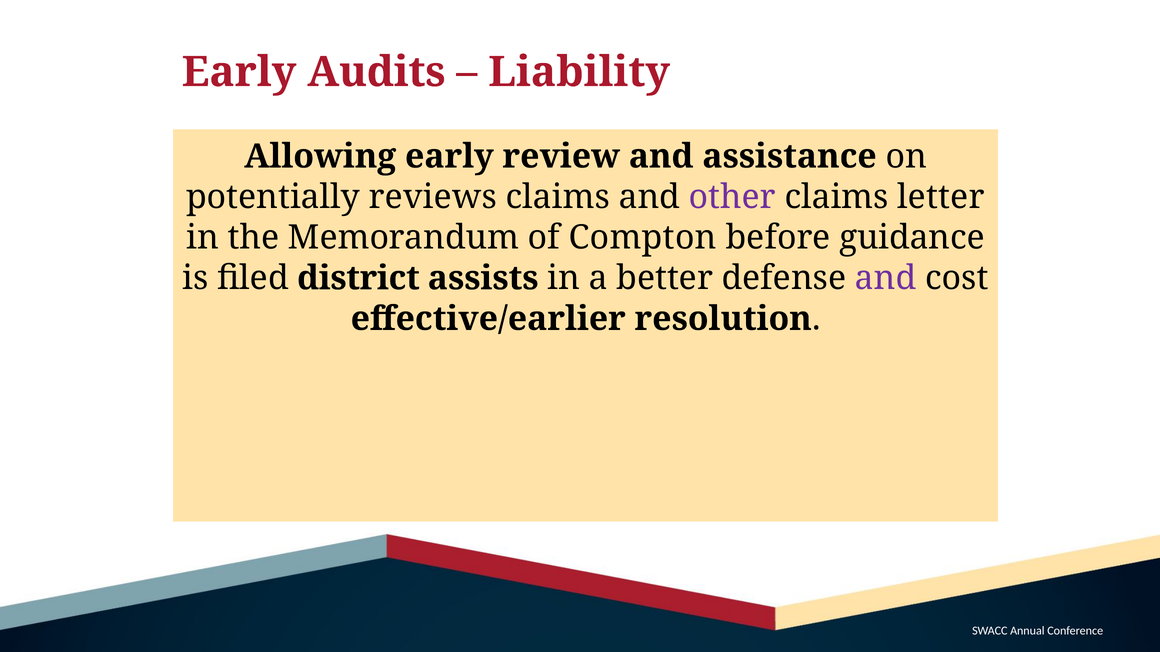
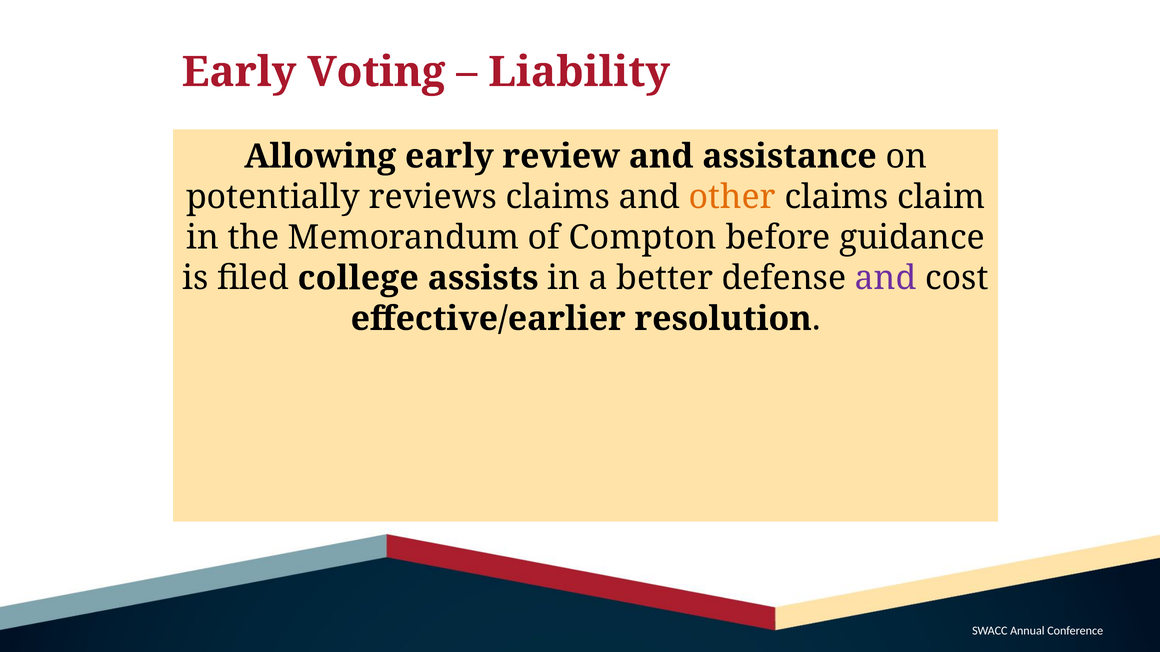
Audits: Audits -> Voting (376, 72)
other colour: purple -> orange (732, 197)
letter: letter -> claim (941, 197)
district: district -> college (358, 278)
